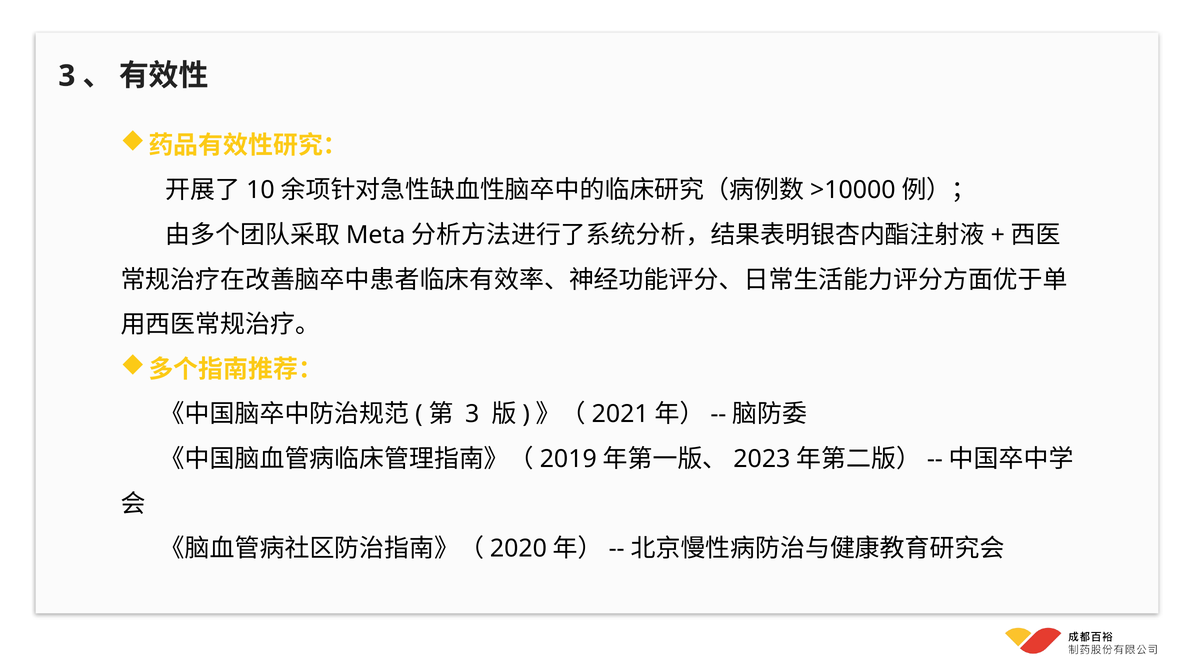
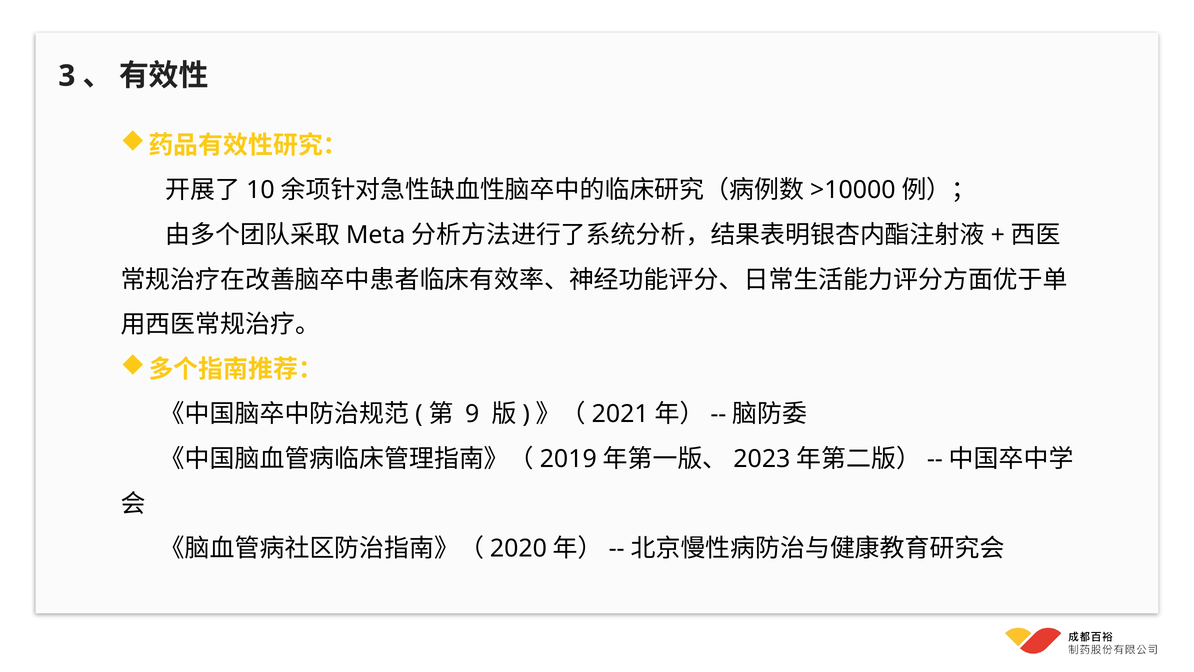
3: 3 -> 9 (472, 414)
